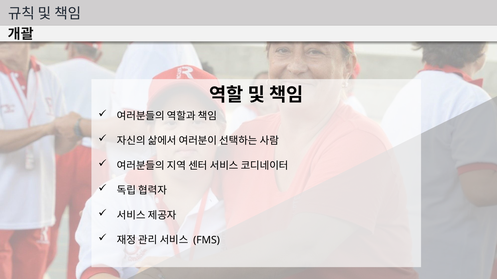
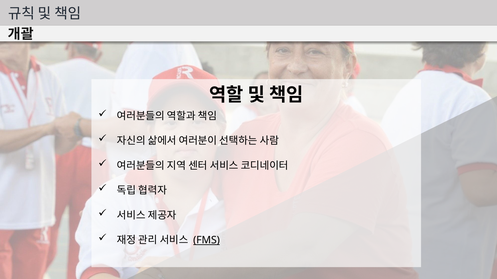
FMS underline: none -> present (207, 241)
